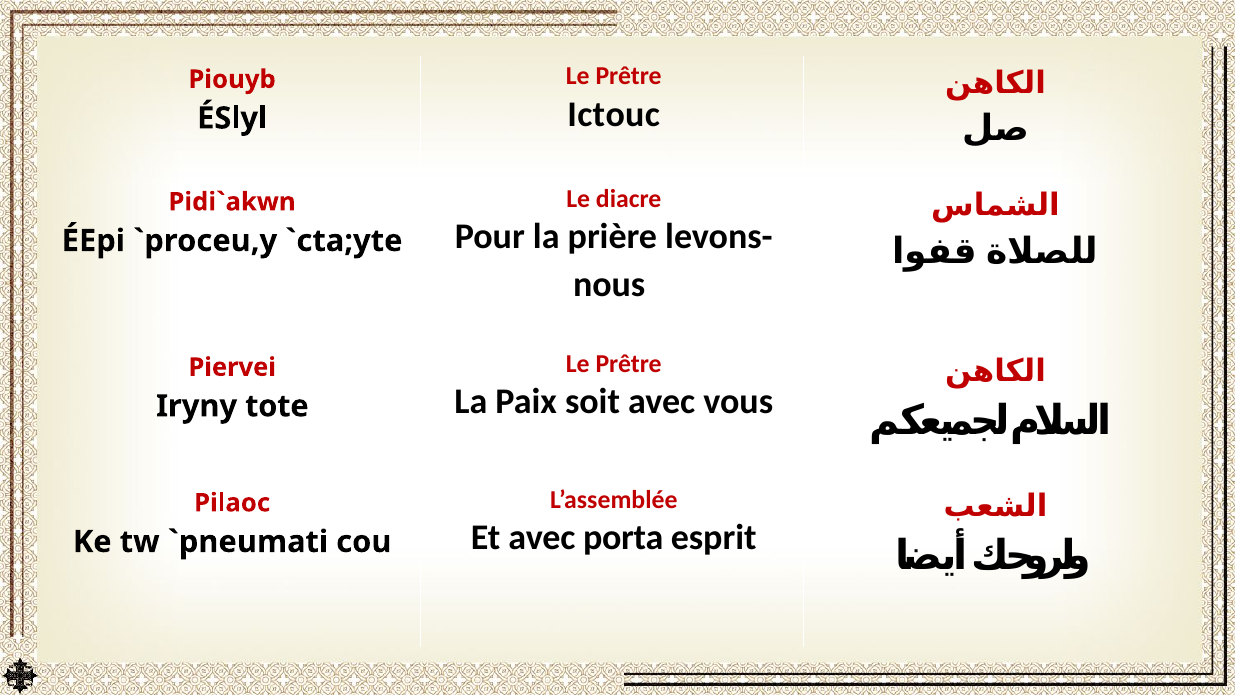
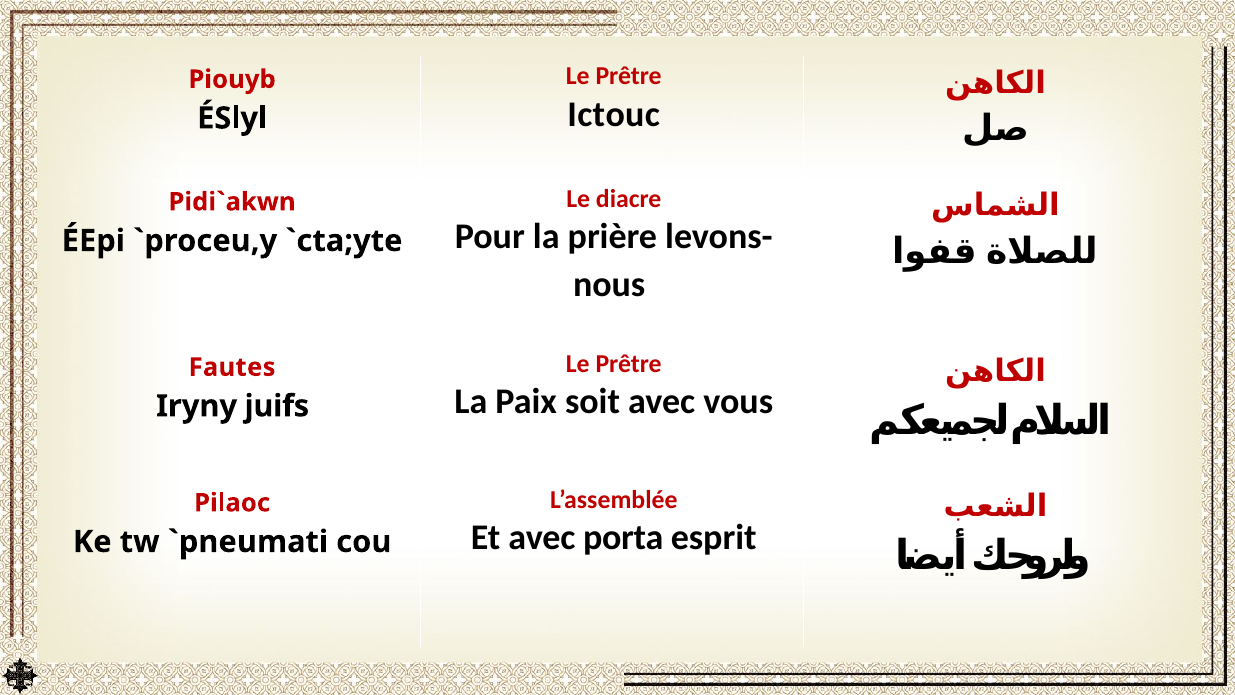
Piervei: Piervei -> Fautes (232, 367)
tote: tote -> juifs (277, 406)
